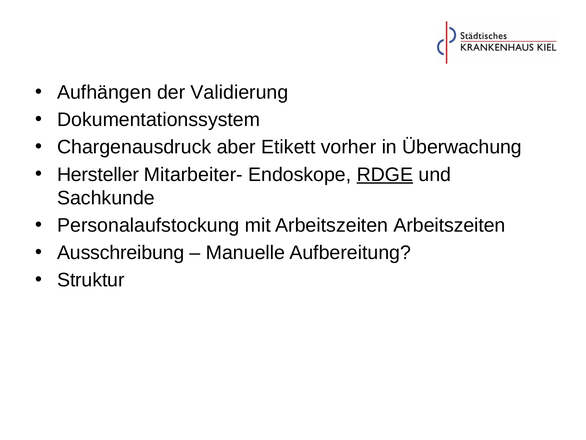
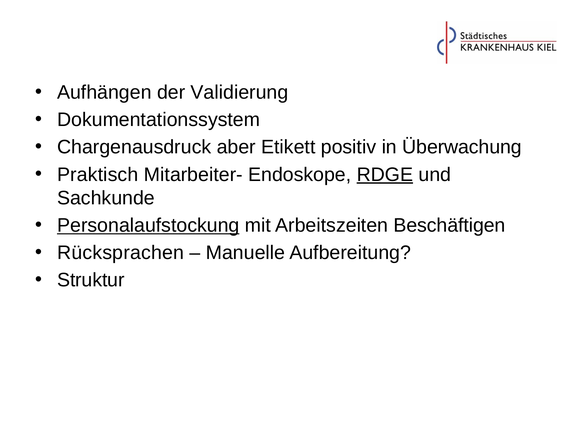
vorher: vorher -> positiv (349, 147)
Hersteller: Hersteller -> Praktisch (98, 174)
Personalaufstockung underline: none -> present (148, 225)
Arbeitszeiten Arbeitszeiten: Arbeitszeiten -> Beschäftigen (450, 225)
Ausschreibung: Ausschreibung -> Rücksprachen (121, 252)
